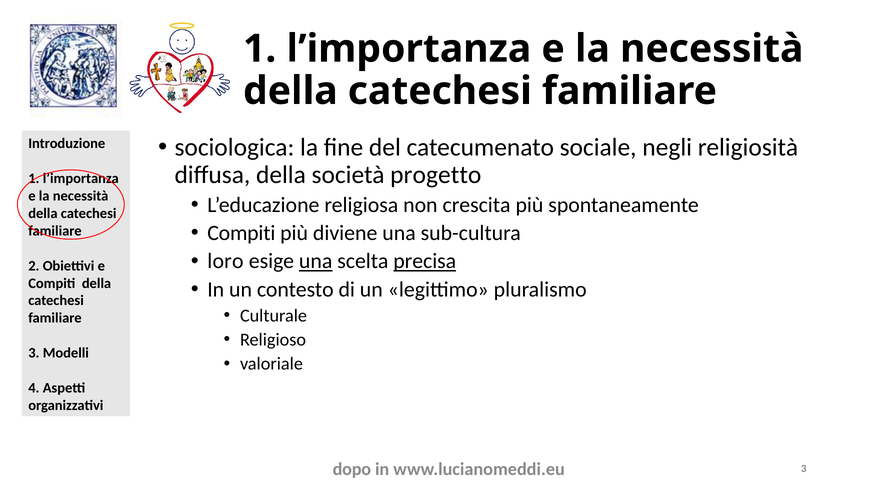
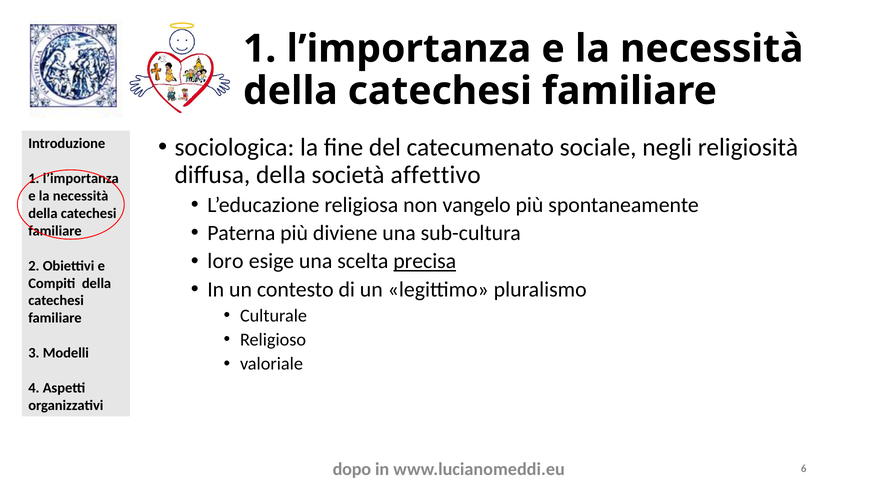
progetto: progetto -> affettivo (436, 175)
crescita: crescita -> vangelo (477, 205)
Compiti: Compiti -> Paterna (241, 233)
una underline: present -> none (316, 261)
www.lucianomeddi.eu 3: 3 -> 6 (804, 469)
